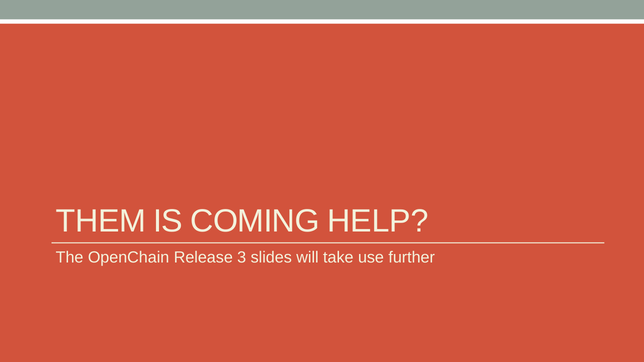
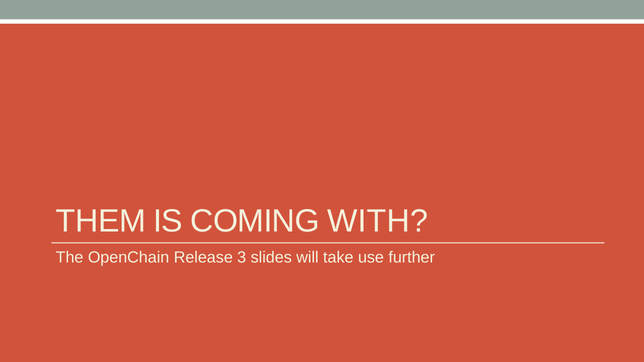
HELP: HELP -> WITH (378, 221)
